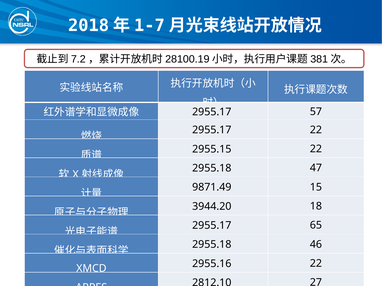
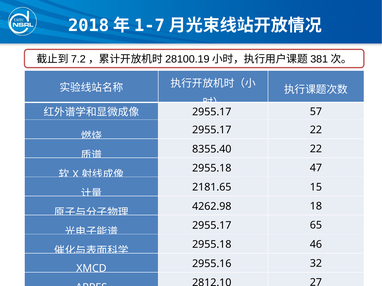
2955.15: 2955.15 -> 8355.40 (212, 149)
9871.49: 9871.49 -> 2181.65 (212, 188)
3944.20: 3944.20 -> 4262.98 (212, 207)
2955.16 22: 22 -> 32 (316, 264)
